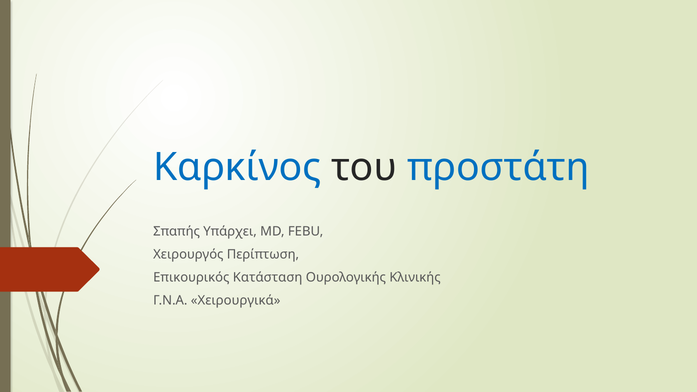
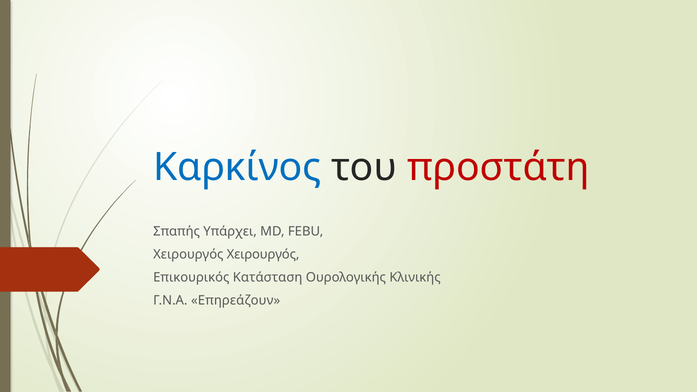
προστάτη colour: blue -> red (498, 167)
Χειρουργός Περίπτωση: Περίπτωση -> Χειρουργός (263, 255)
Χειρουργικά: Χειρουργικά -> Επηρεάζουν (236, 300)
